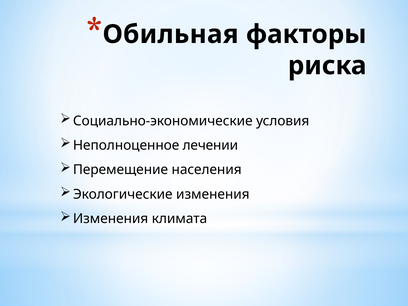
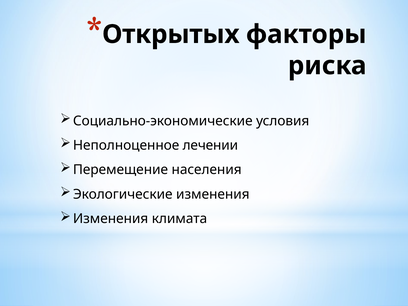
Обильная: Обильная -> Открытых (171, 34)
